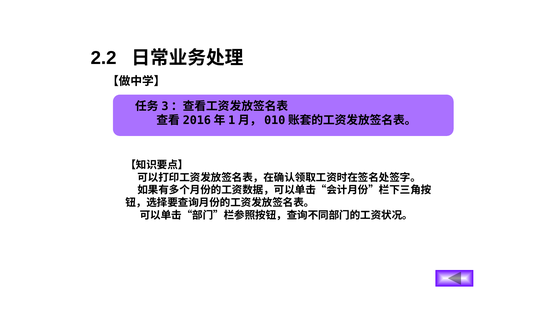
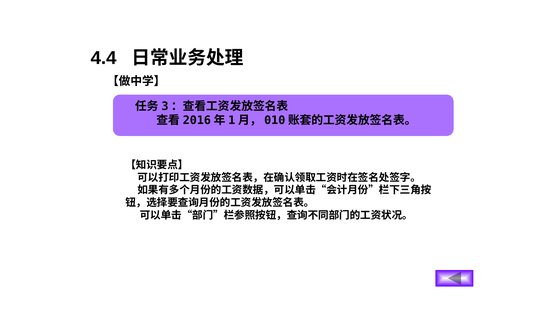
2.2: 2.2 -> 4.4 (104, 58)
